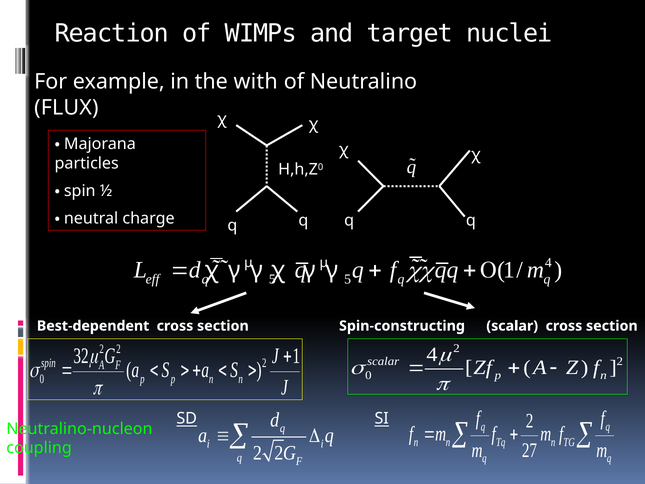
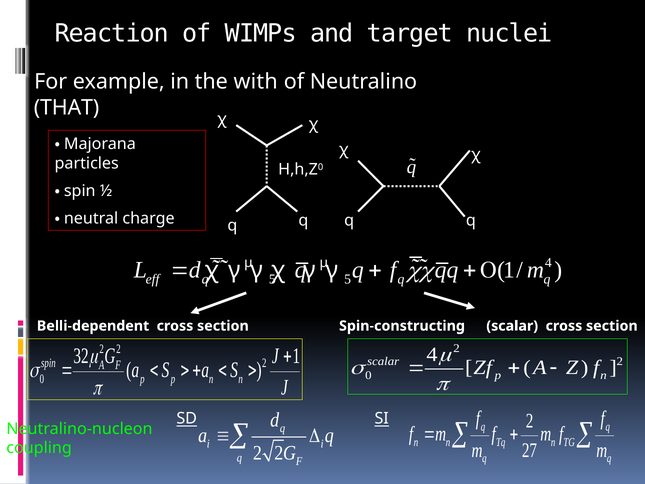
FLUX: FLUX -> THAT (67, 107)
Best-dependent: Best-dependent -> Belli-dependent (93, 326)
